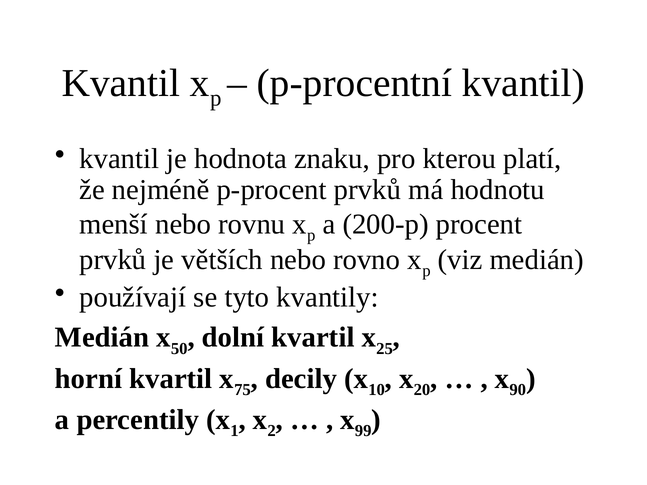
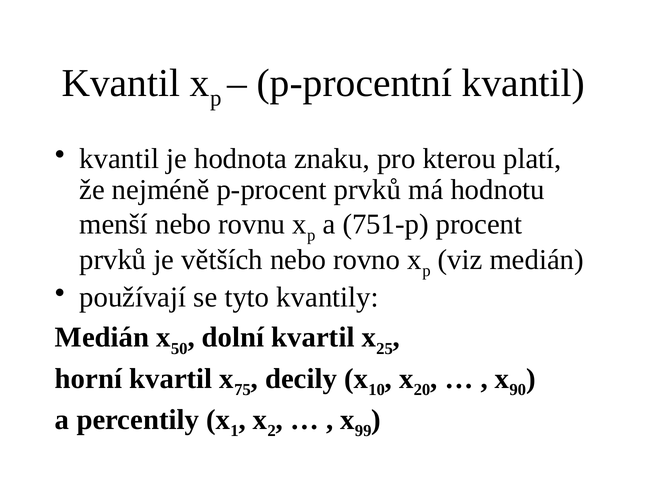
200-p: 200-p -> 751-p (386, 224)
